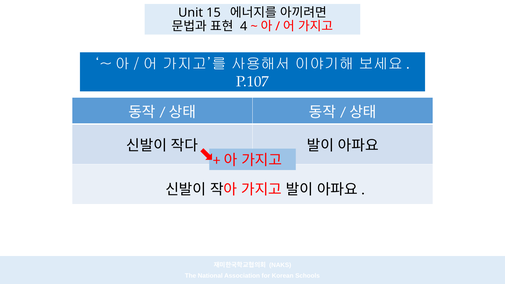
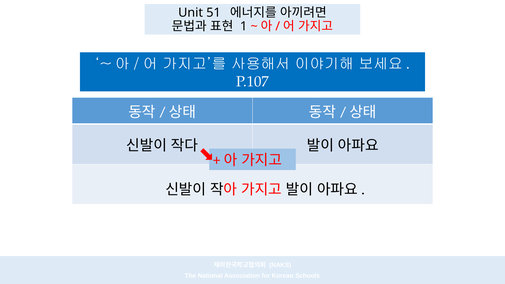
15: 15 -> 51 (214, 13)
4: 4 -> 1 (244, 26)
